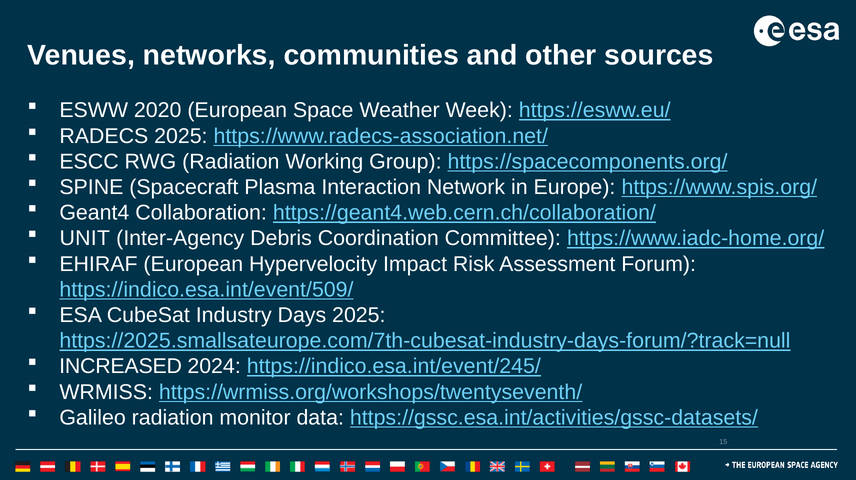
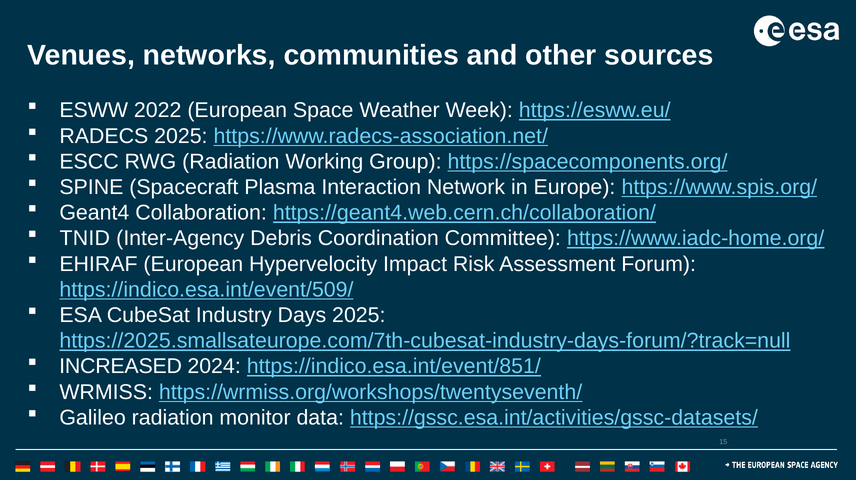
2020: 2020 -> 2022 (158, 110)
UNIT: UNIT -> TNID (85, 239)
https://indico.esa.int/event/245/: https://indico.esa.int/event/245/ -> https://indico.esa.int/event/851/ (394, 367)
